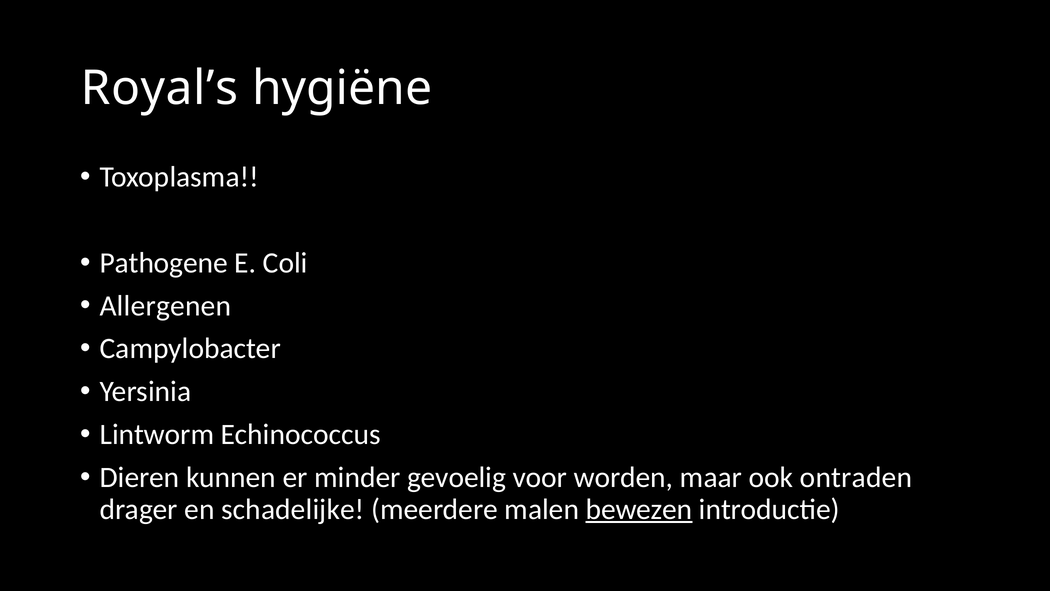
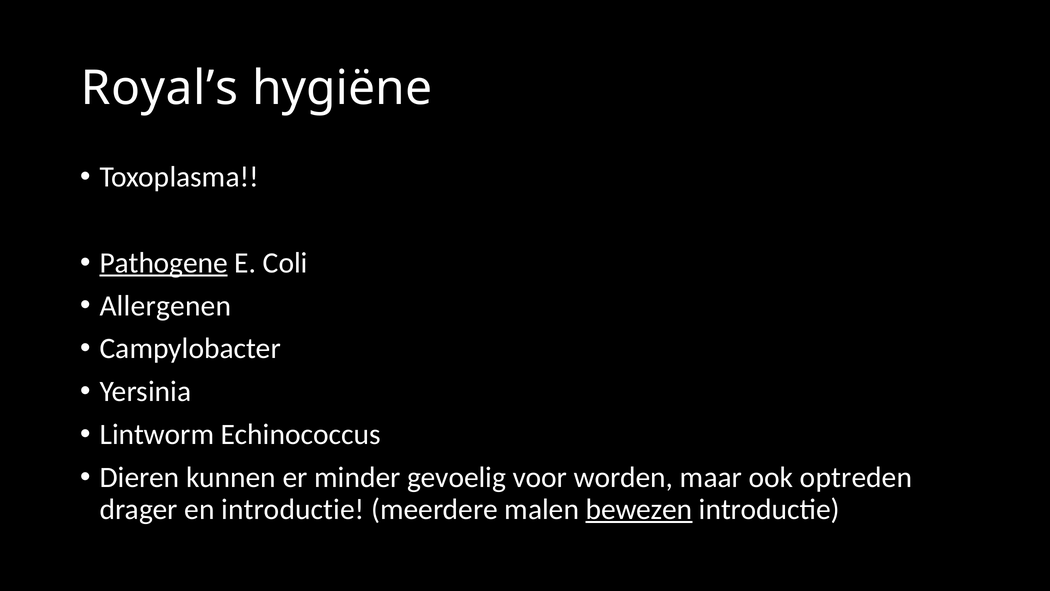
Pathogene underline: none -> present (164, 263)
ontraden: ontraden -> optreden (856, 477)
en schadelijke: schadelijke -> introductie (293, 509)
